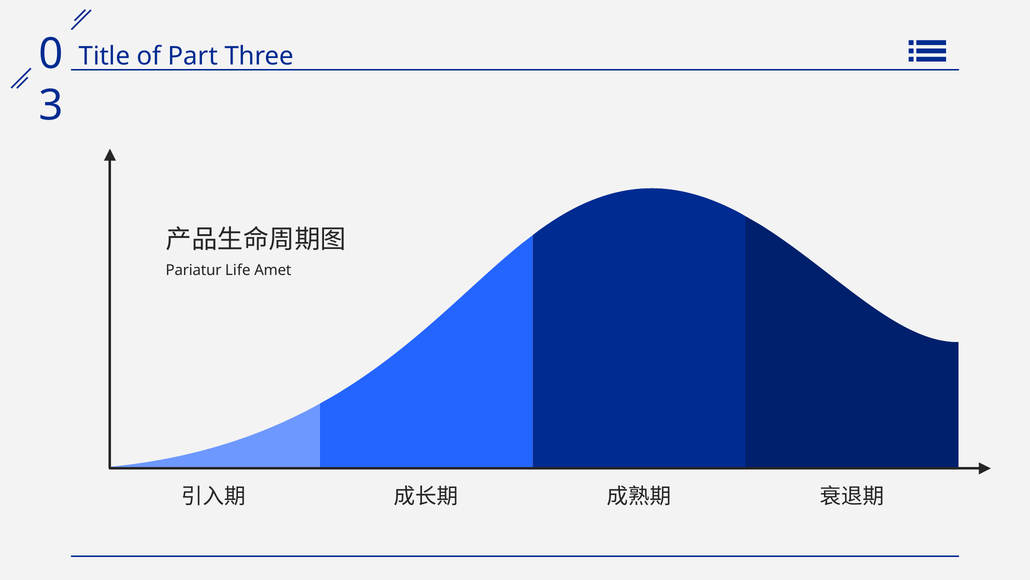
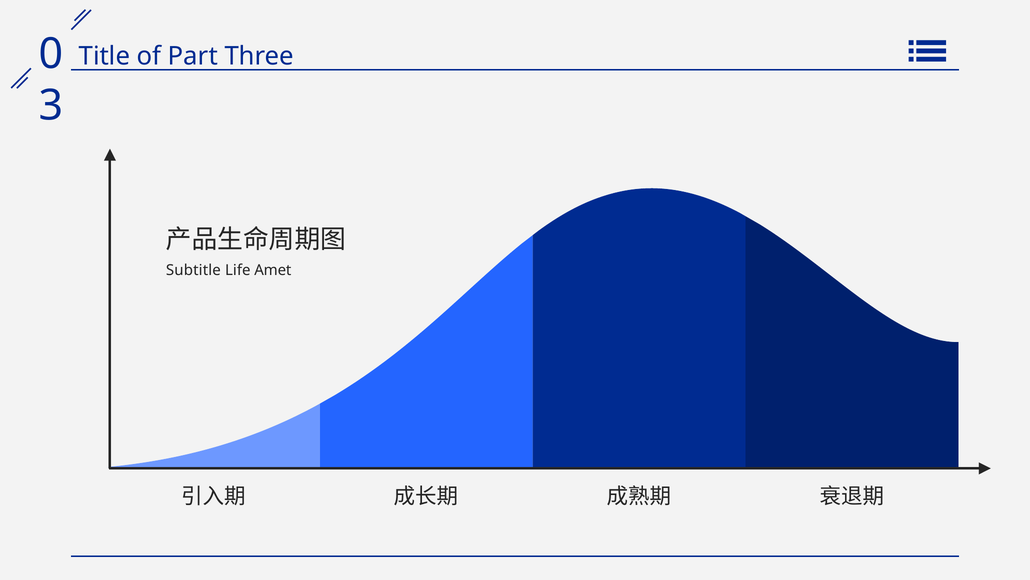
Pariatur: Pariatur -> Subtitle (193, 270)
